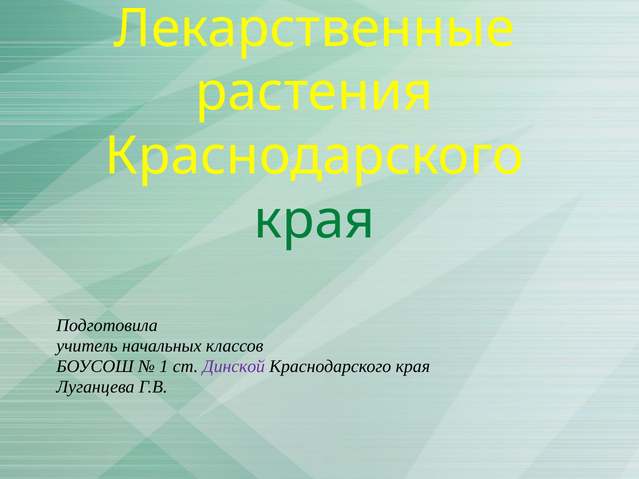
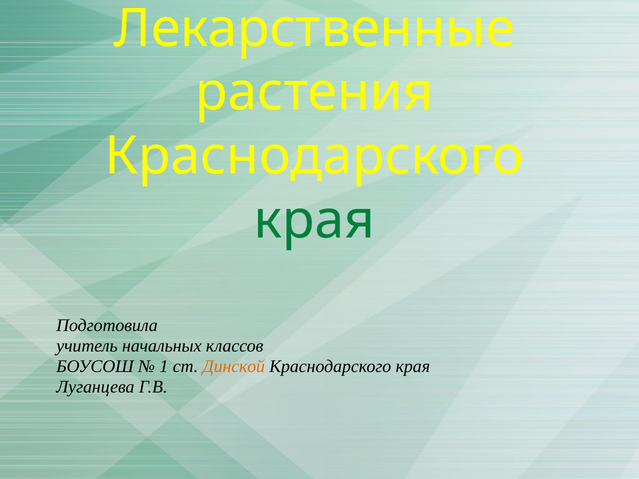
Динской colour: purple -> orange (234, 367)
